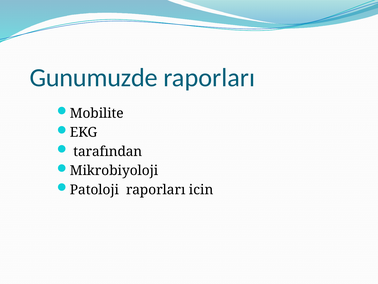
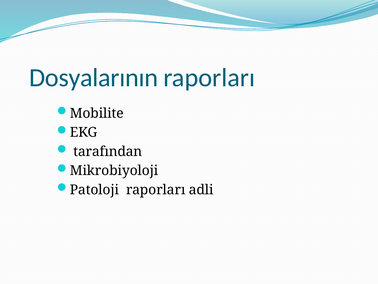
Gunumuzde: Gunumuzde -> Dosyalarının (94, 78)
icin: icin -> adli (201, 189)
